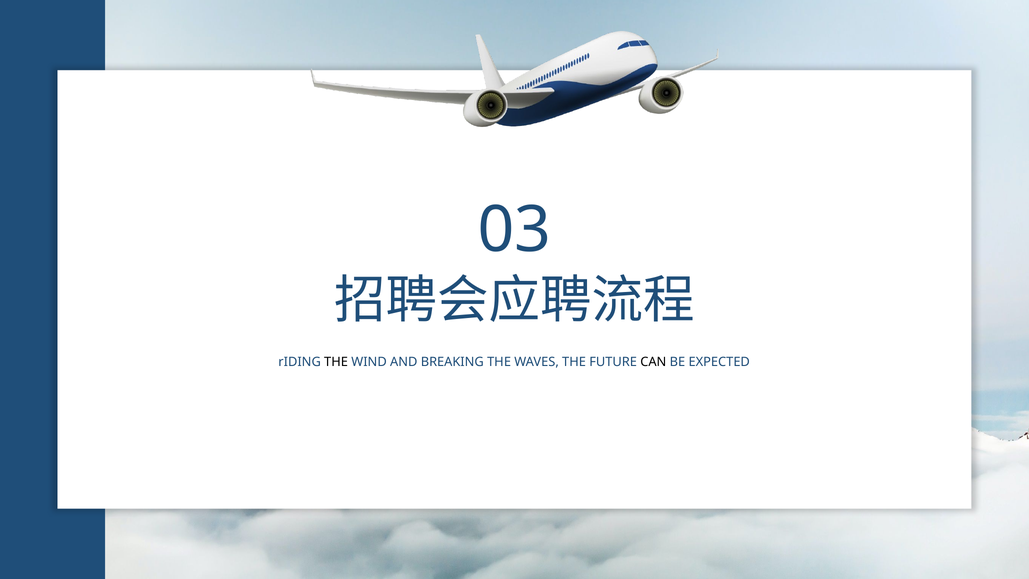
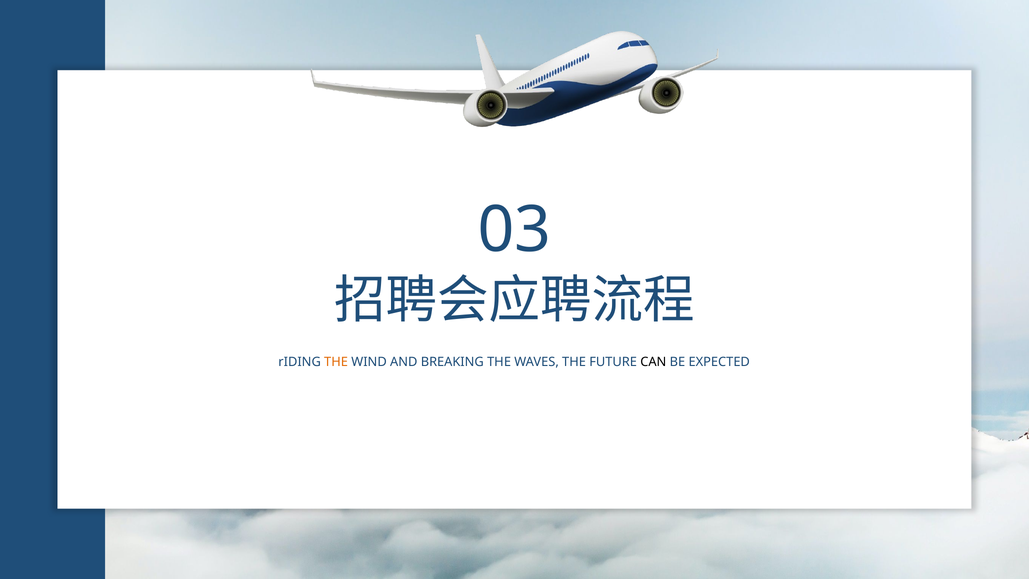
THE colour: black -> orange (336, 362)
